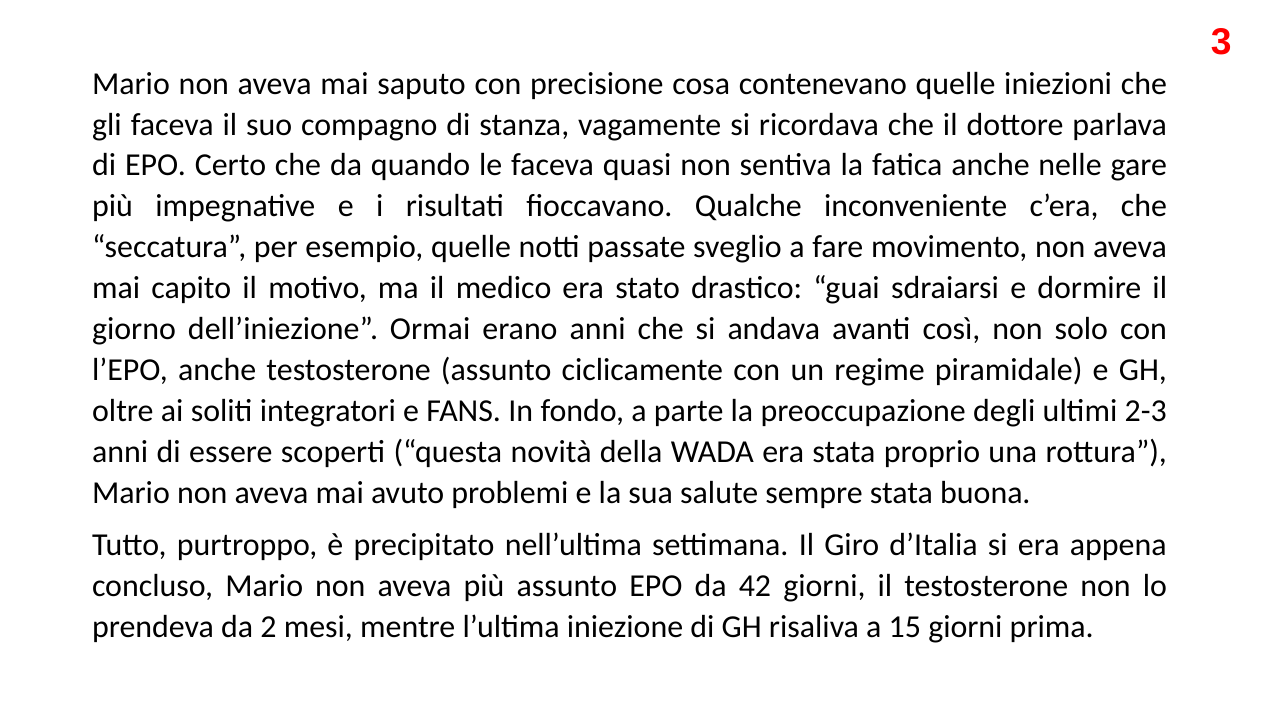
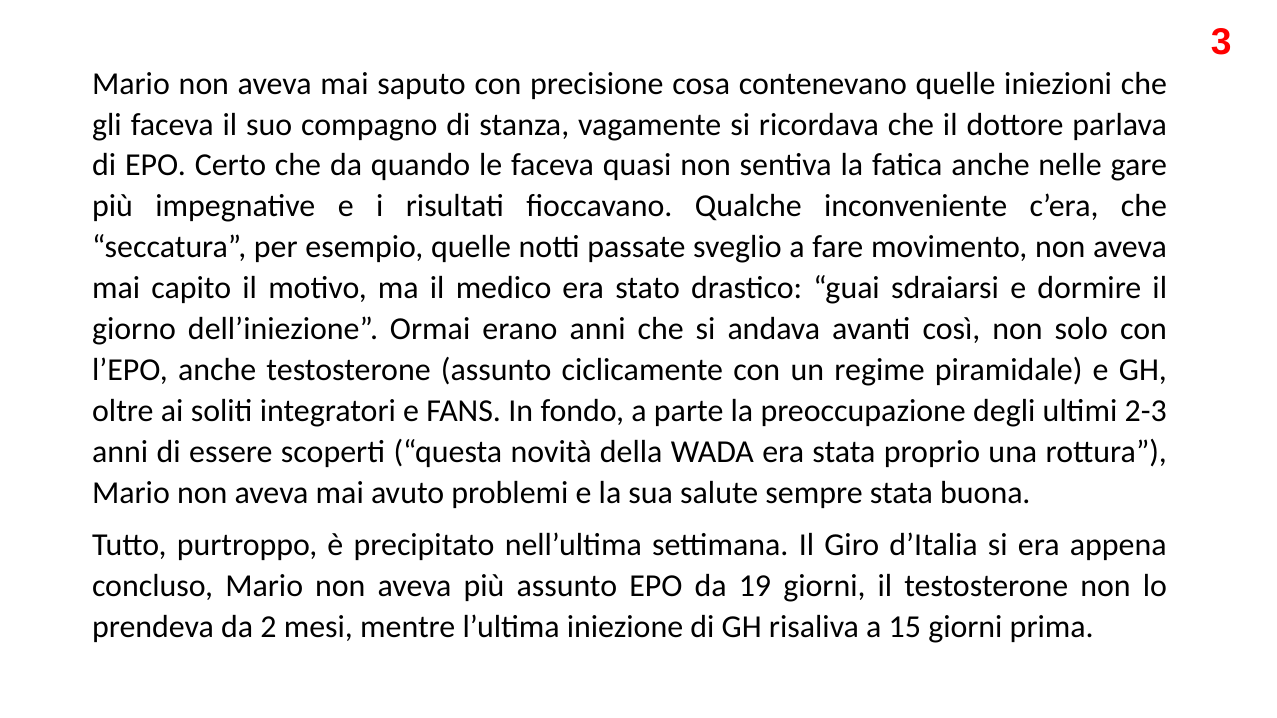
42: 42 -> 19 (755, 586)
